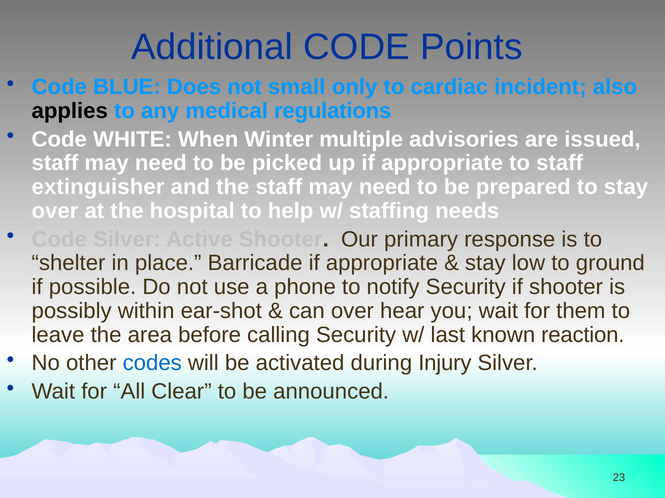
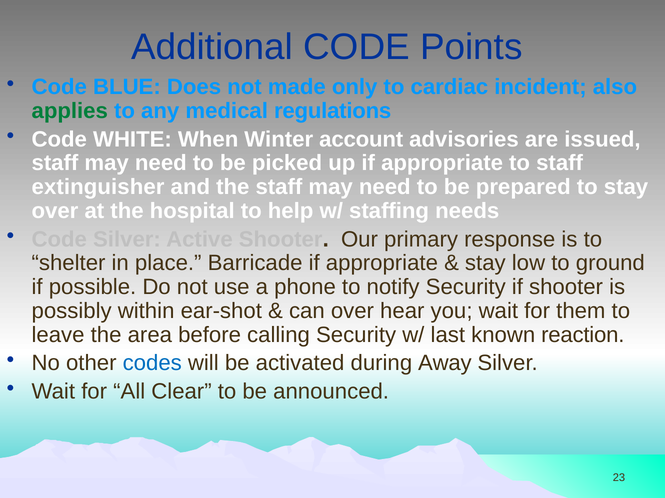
small: small -> made (297, 87)
applies colour: black -> green (70, 111)
multiple: multiple -> account (361, 140)
Injury: Injury -> Away (445, 364)
